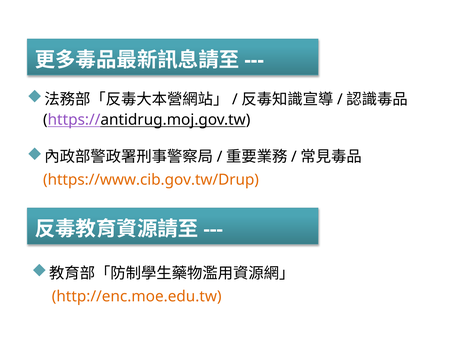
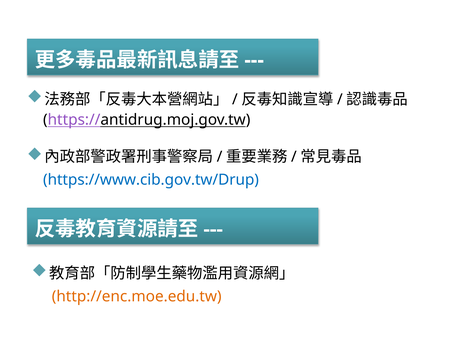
https://www.cib.gov.tw/Drup colour: orange -> blue (151, 180)
